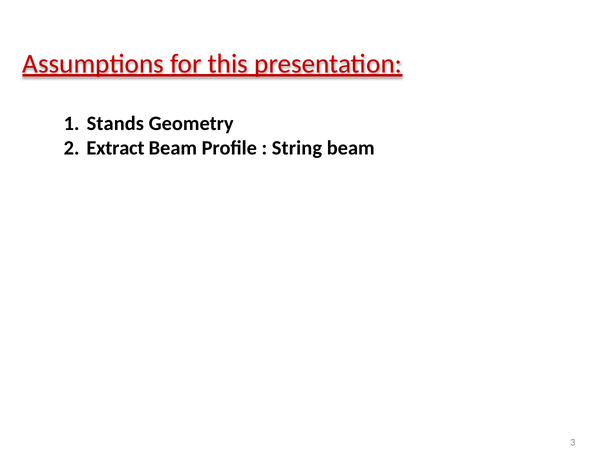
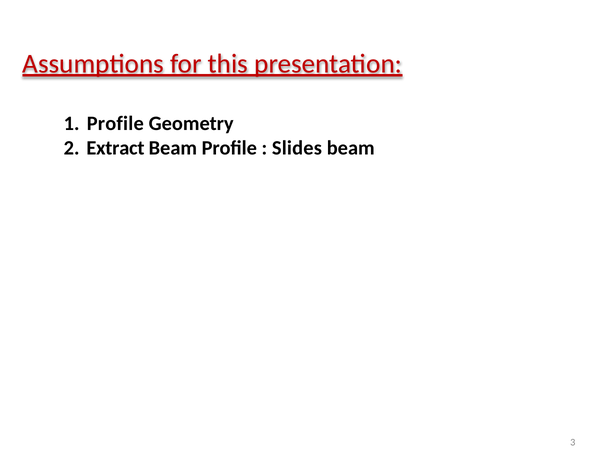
Stands: Stands -> Profile (115, 124)
String: String -> Slides (297, 148)
